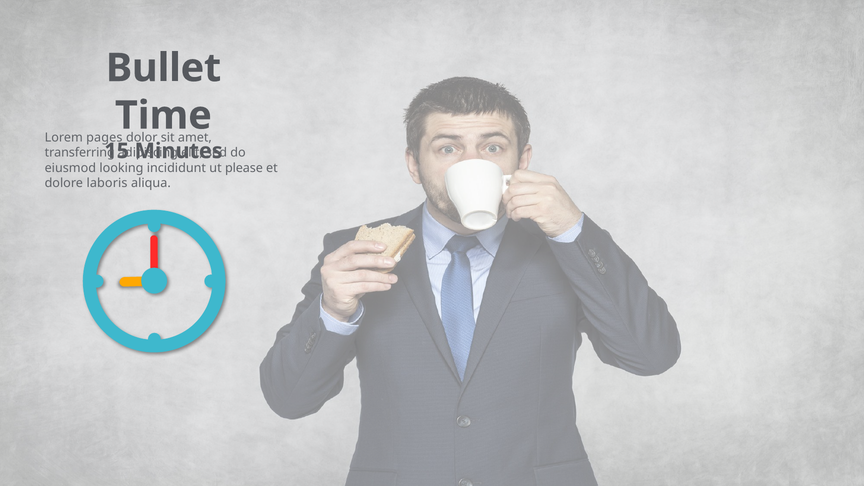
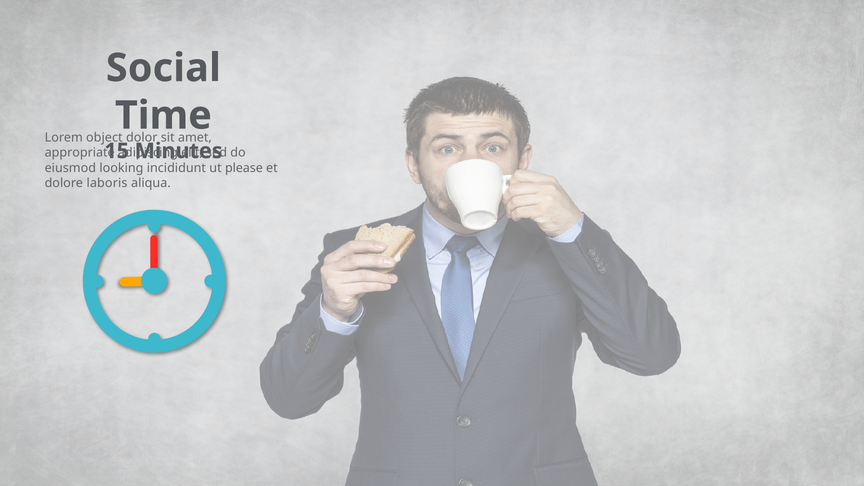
Bullet: Bullet -> Social (163, 68)
pages: pages -> object (104, 138)
transferring: transferring -> appropriate (80, 153)
